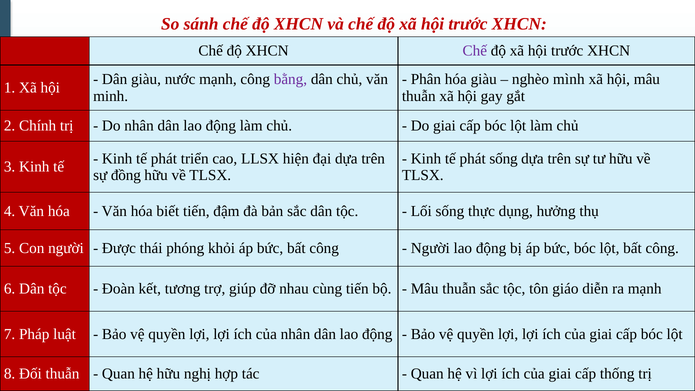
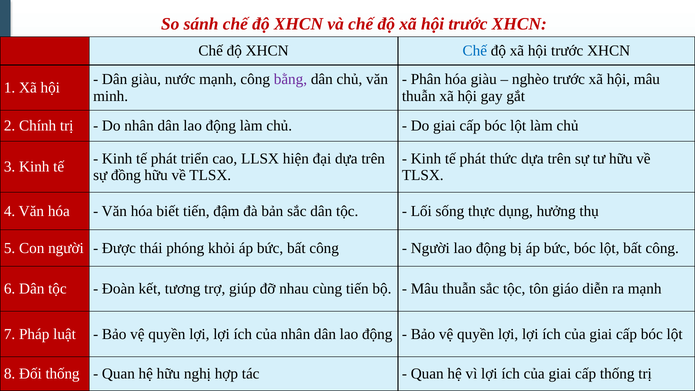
Chế colour: purple -> blue (475, 51)
nghèo mình: mình -> trước (569, 79)
phát sống: sống -> thức (503, 158)
Đối thuẫn: thuẫn -> thống (63, 374)
